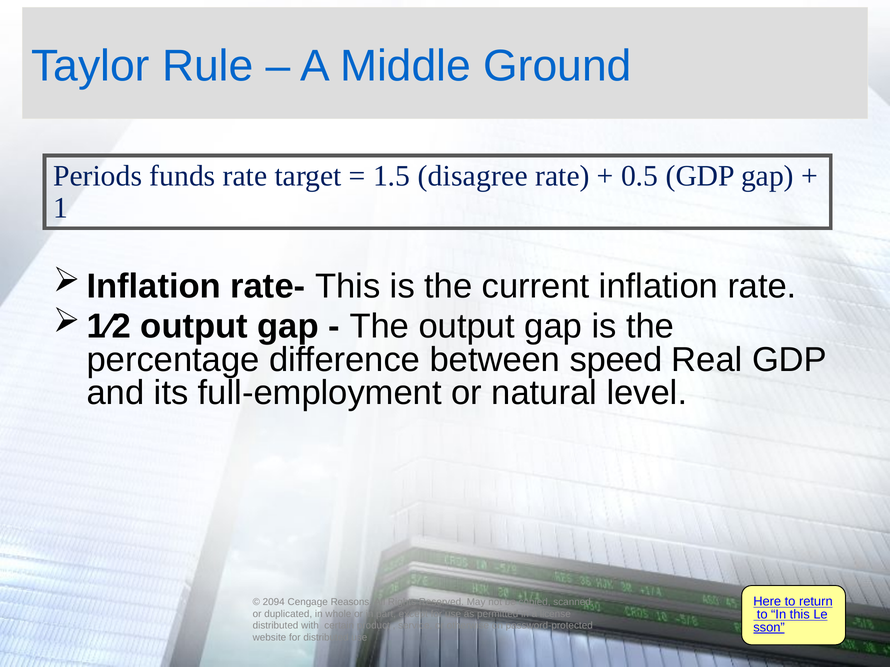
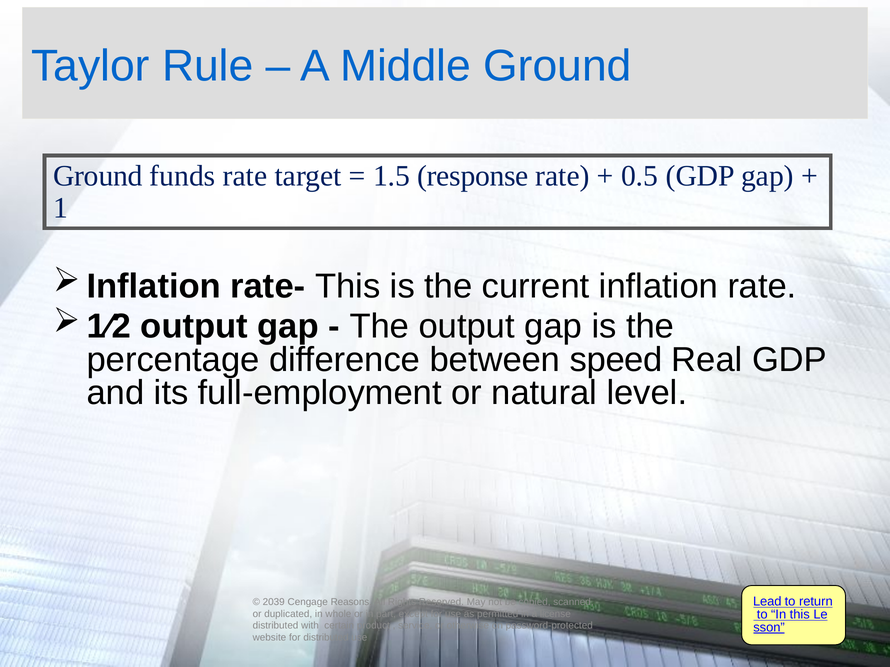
Periods: Periods -> Ground (98, 176)
disagree: disagree -> response (473, 176)
Here: Here -> Lead (767, 602)
2094: 2094 -> 2039 (274, 602)
